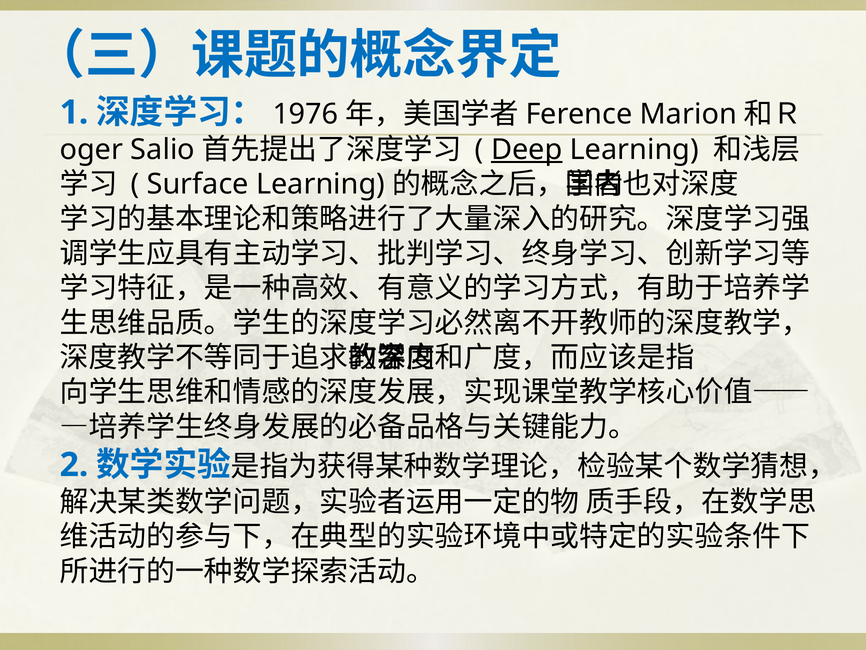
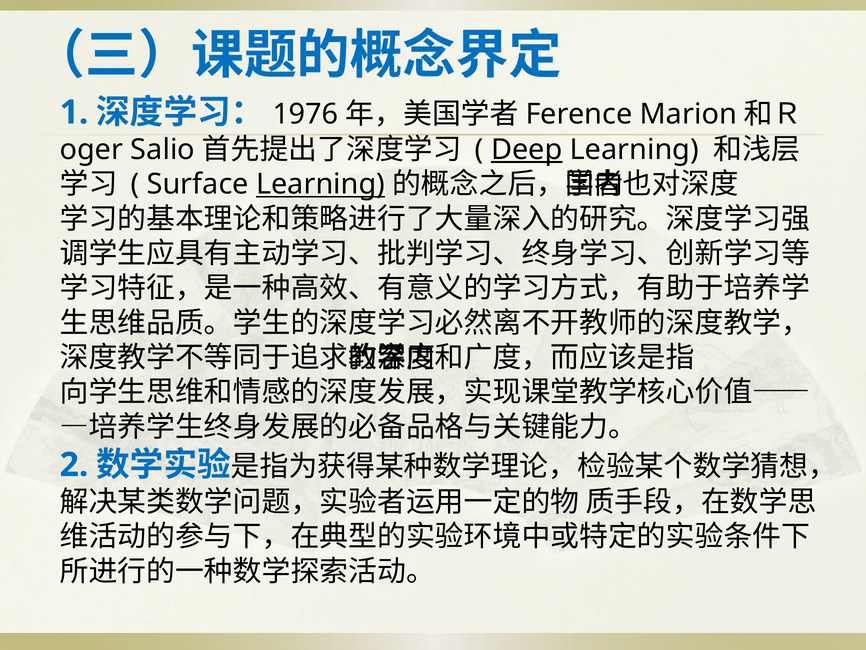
Learning underline: none -> present (321, 184)
